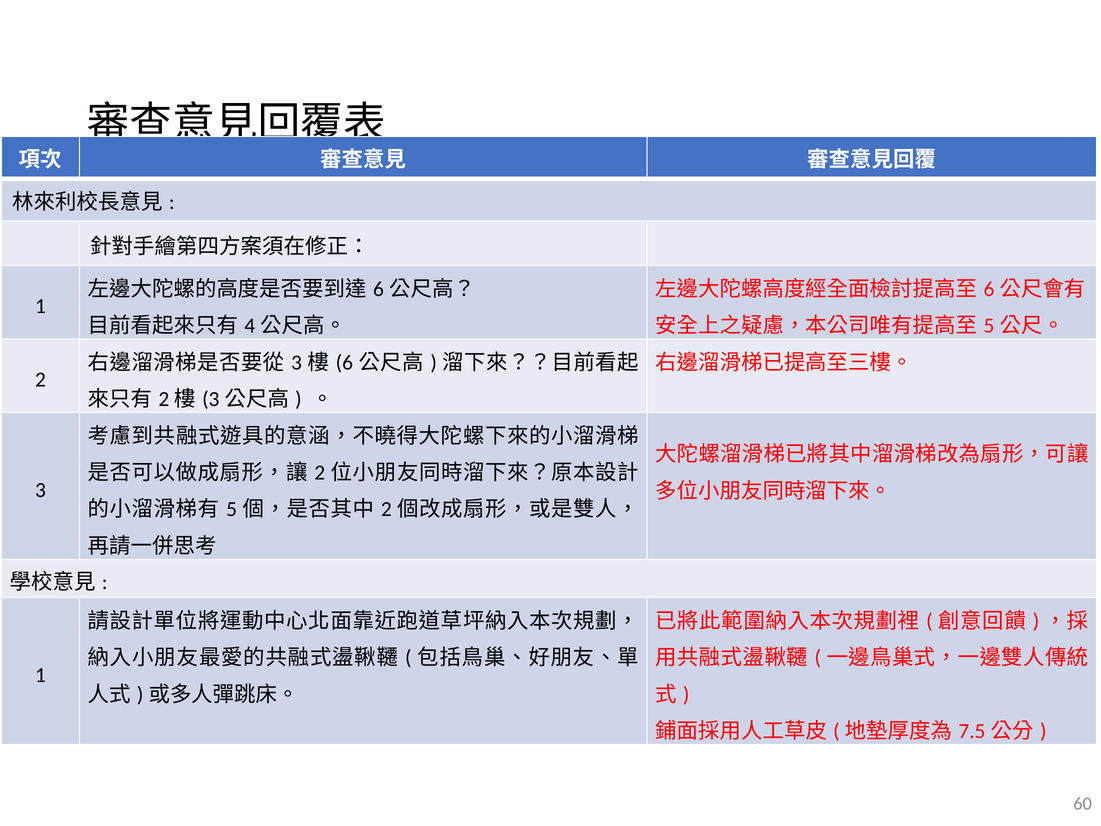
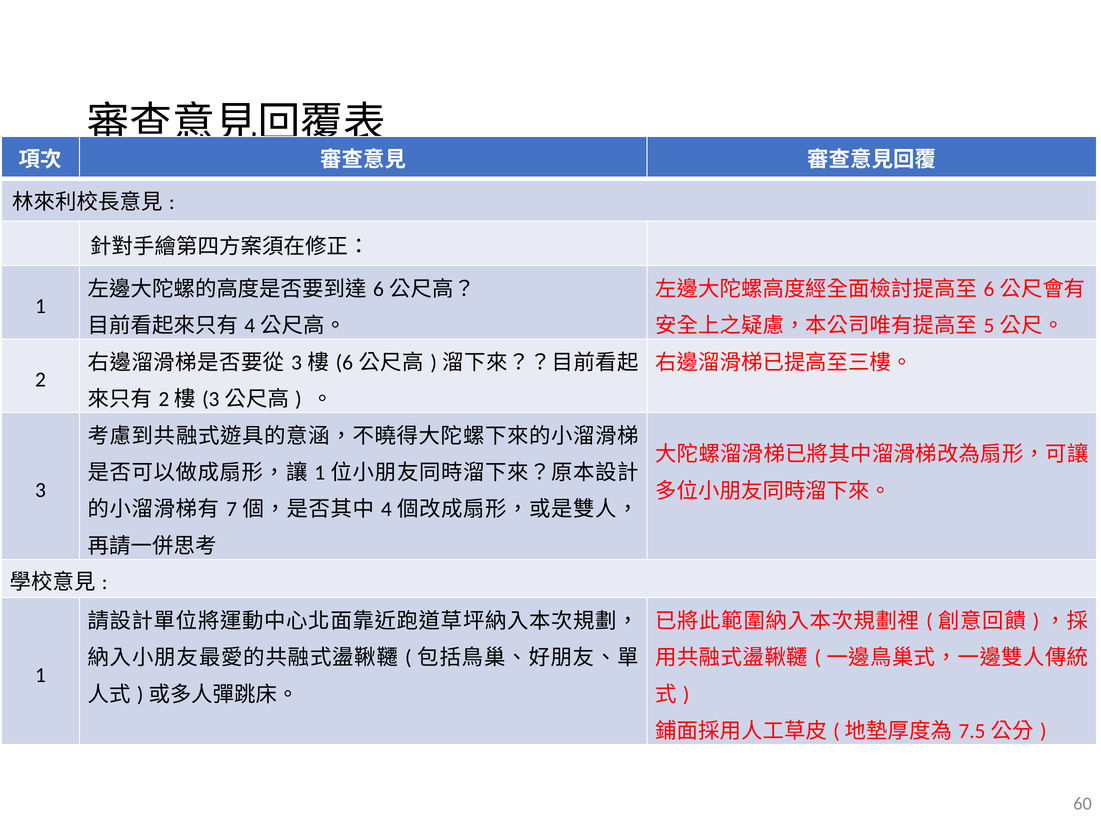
2: 2 -> 1 (320, 473)
5: 5 -> 7 (232, 509)
2: 2 -> 4 (386, 509)
